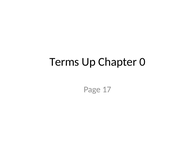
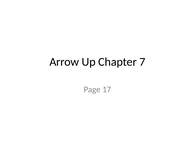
Terms: Terms -> Arrow (64, 62)
0: 0 -> 7 (142, 62)
